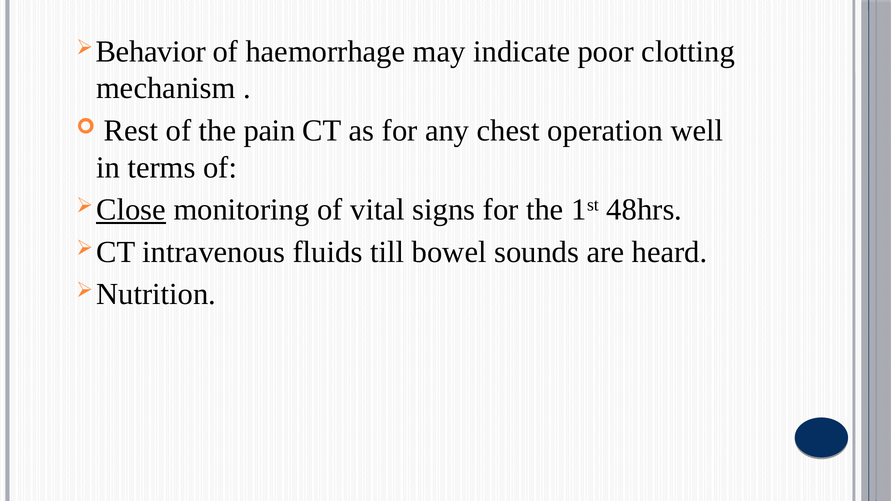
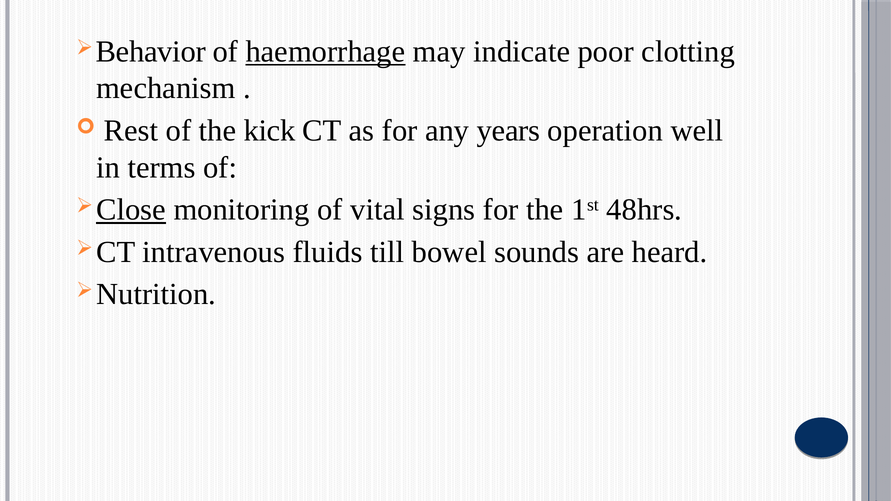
haemorrhage underline: none -> present (325, 52)
pain: pain -> kick (270, 131)
chest: chest -> years (508, 131)
